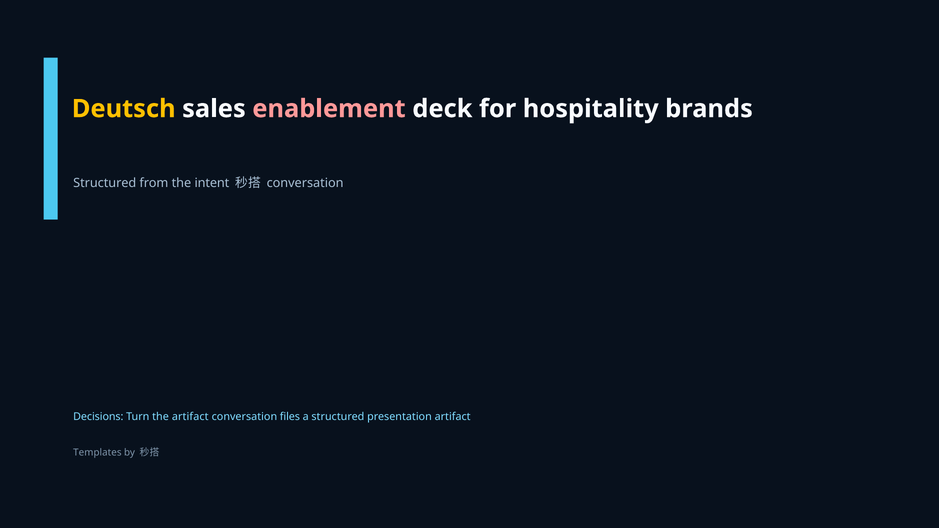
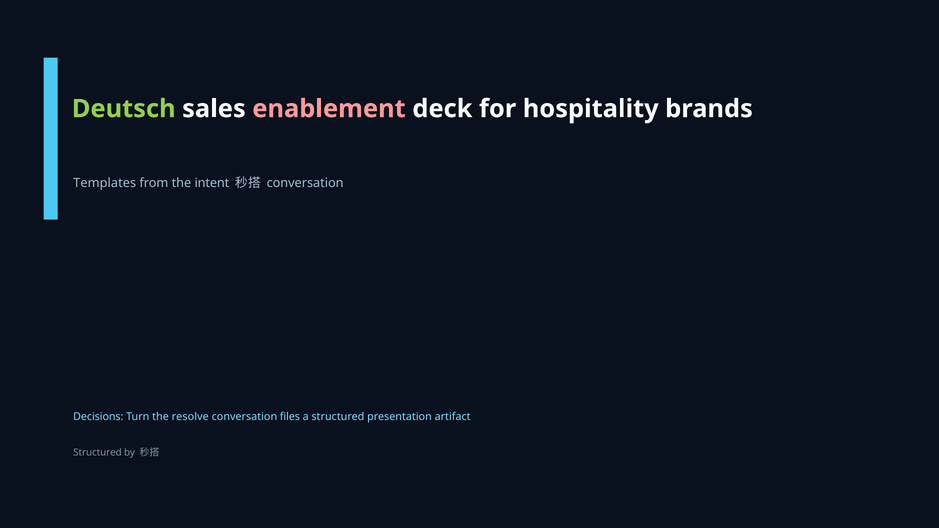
Deutsch colour: yellow -> light green (124, 109)
Structured: Structured -> Templates (105, 183)
the artifact: artifact -> resolve (190, 417)
Templates: Templates -> Structured (97, 453)
